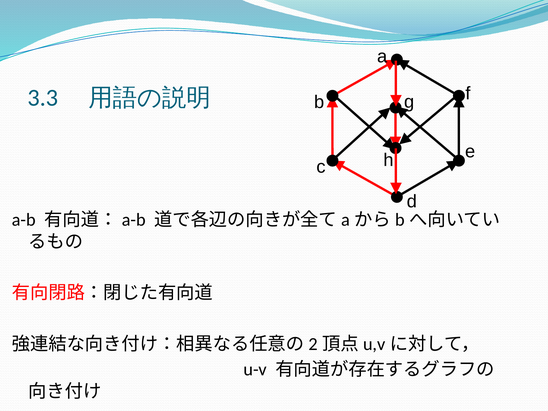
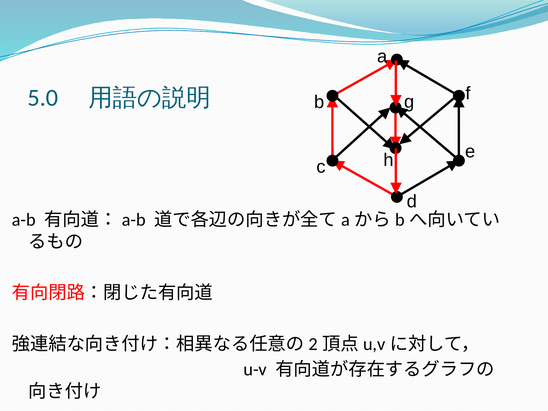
3.3: 3.3 -> 5.0 (43, 98)
